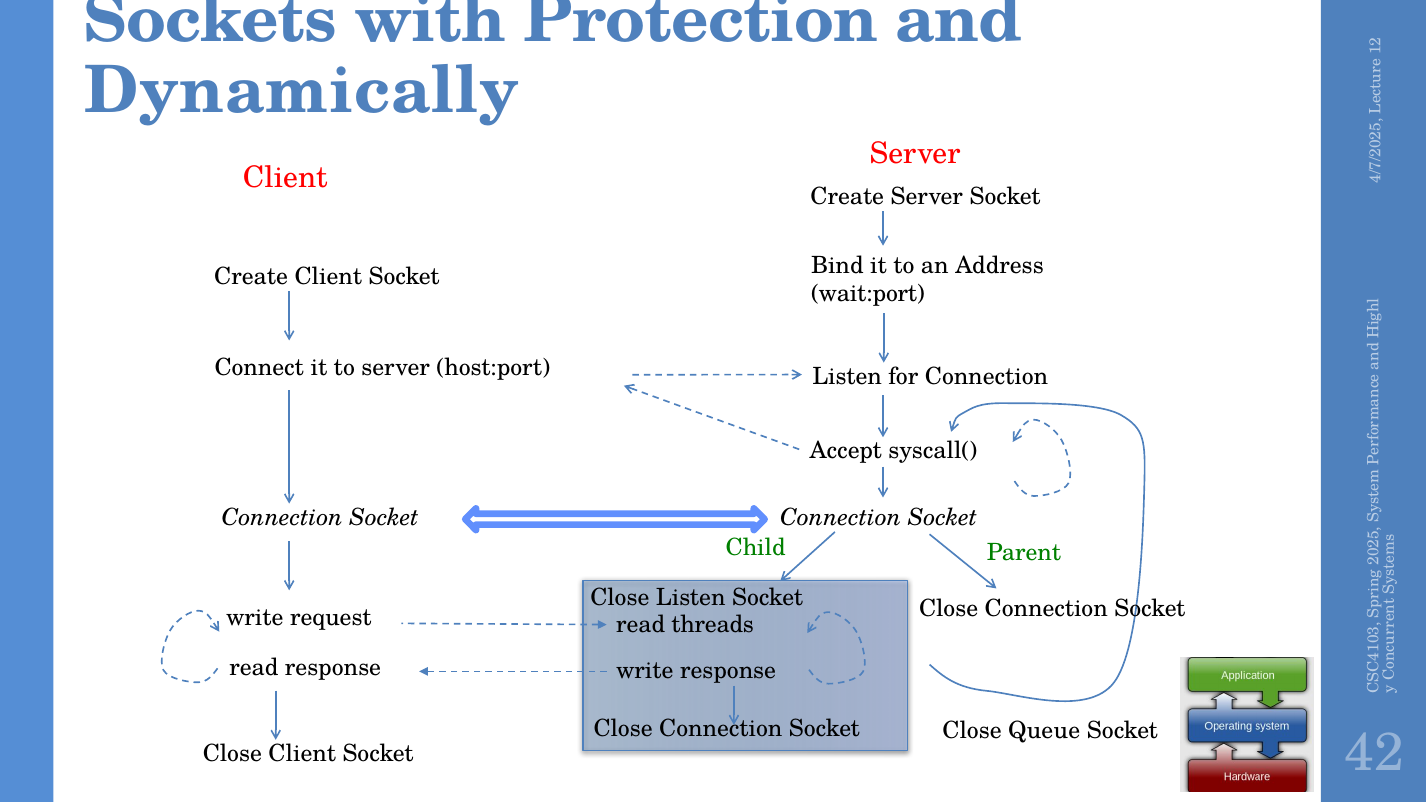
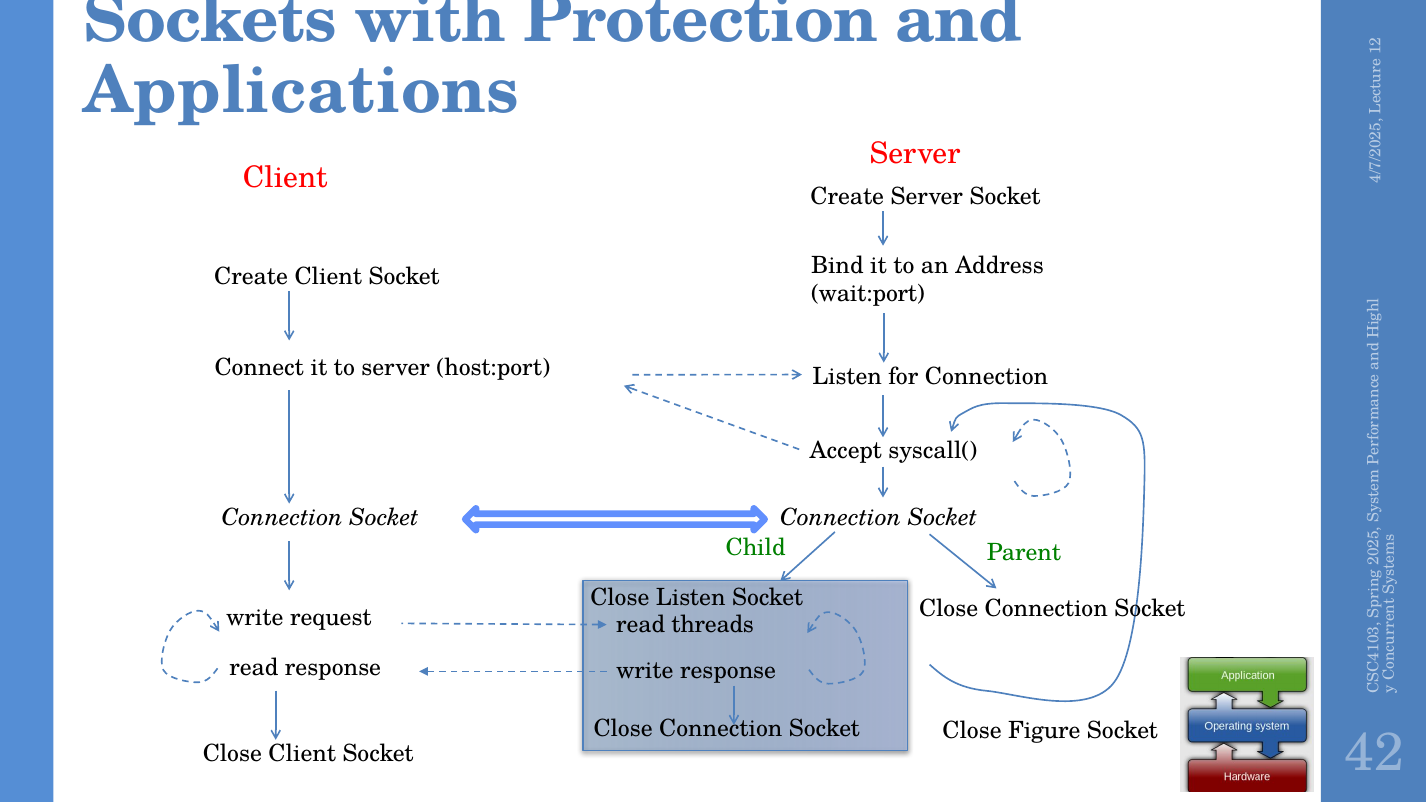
Dynamically: Dynamically -> Applications (302, 91)
Queue: Queue -> Figure (1044, 731)
